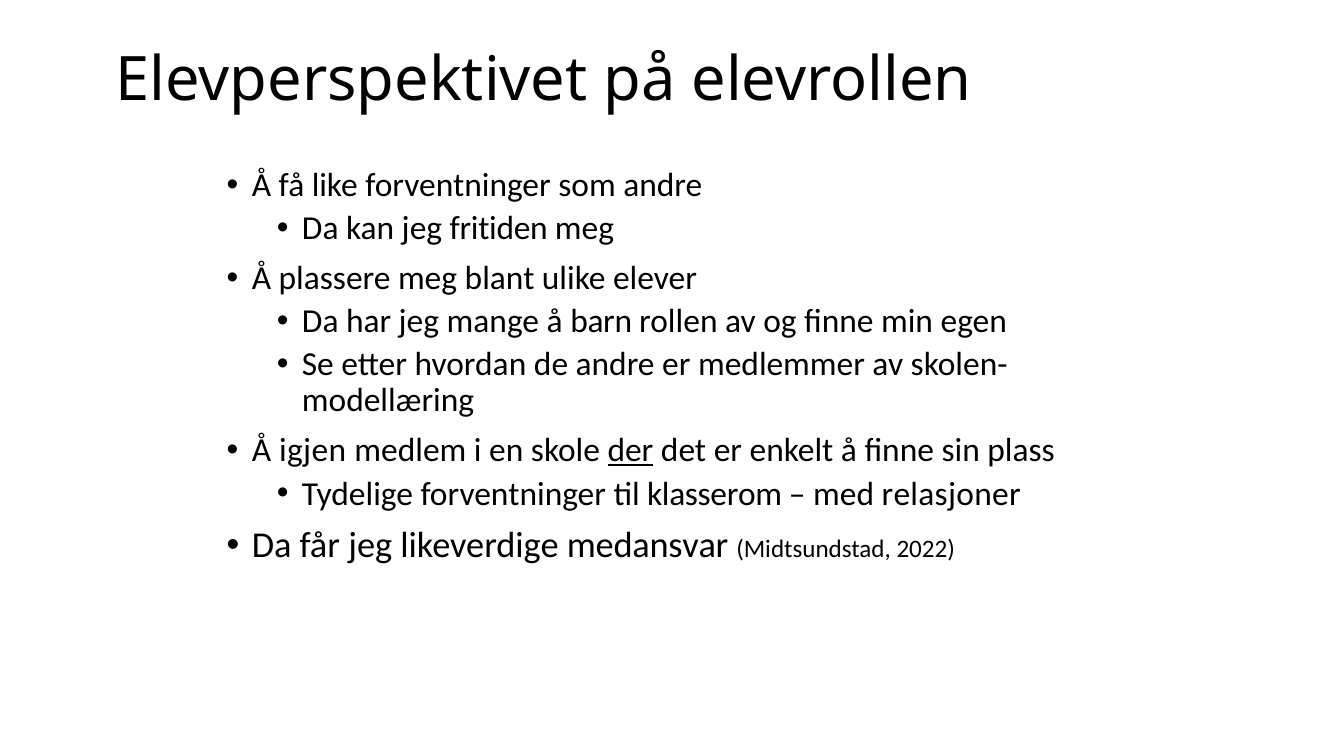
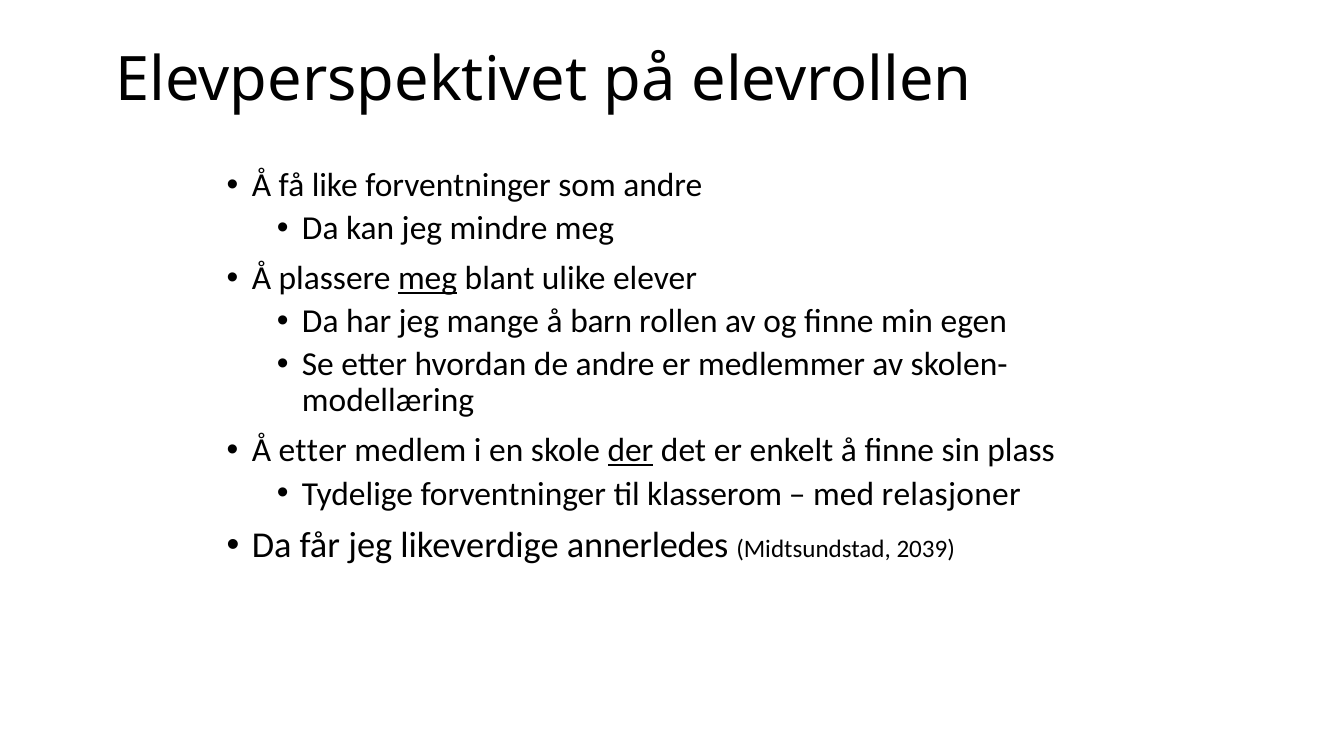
fritiden: fritiden -> mindre (499, 228)
meg underline: none -> present (428, 278)
Å igjen: igjen -> etter (313, 451)
medansvar: medansvar -> annerledes (648, 545)
2022: 2022 -> 2039 (926, 549)
